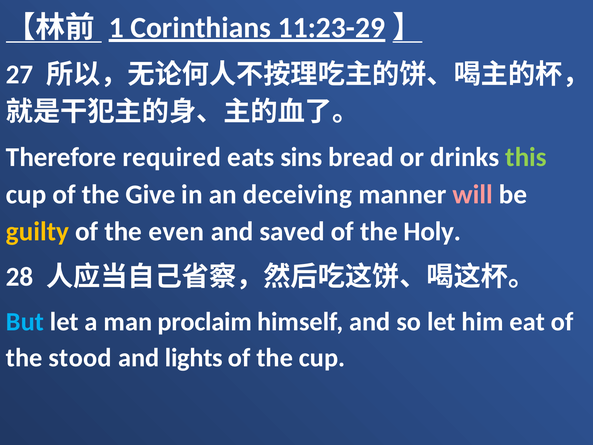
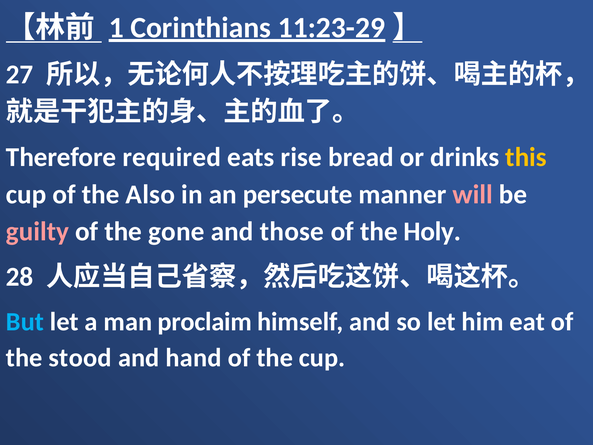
sins: sins -> rise (301, 157)
this colour: light green -> yellow (526, 157)
Give: Give -> Also (150, 194)
deceiving: deceiving -> persecute (298, 194)
guilty colour: yellow -> pink (37, 231)
even: even -> gone (176, 231)
saved: saved -> those (292, 231)
lights: lights -> hand (194, 358)
